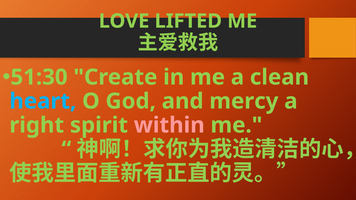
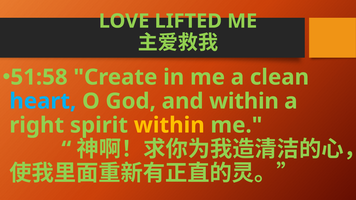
51:30: 51:30 -> 51:58 (39, 77)
and mercy: mercy -> within (244, 101)
within colour: pink -> yellow (169, 125)
